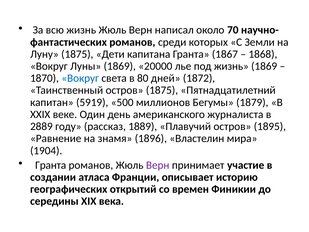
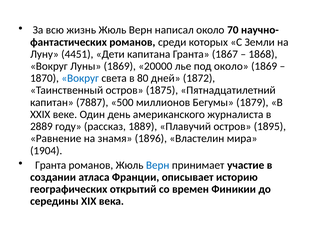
Луну 1875: 1875 -> 4451 (77, 54)
под жизнь: жизнь -> около (231, 66)
5919: 5919 -> 7887 (92, 102)
Верн colour: purple -> blue (158, 165)
